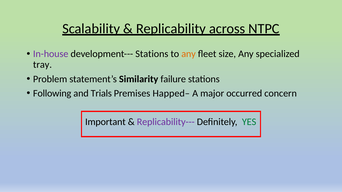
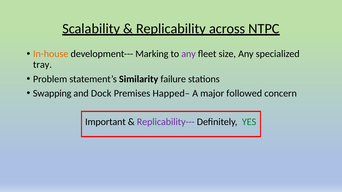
In-house colour: purple -> orange (51, 54)
development--- Stations: Stations -> Marking (152, 54)
any colour: orange -> purple (189, 54)
Following: Following -> Swapping (52, 93)
Trials: Trials -> Dock (101, 93)
occurred: occurred -> followed (244, 93)
